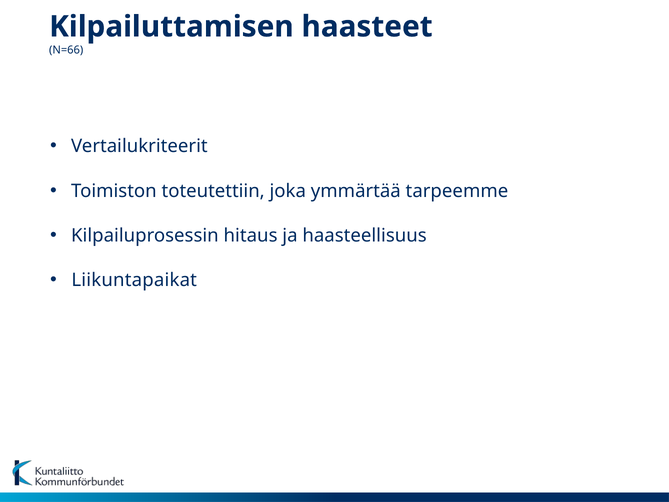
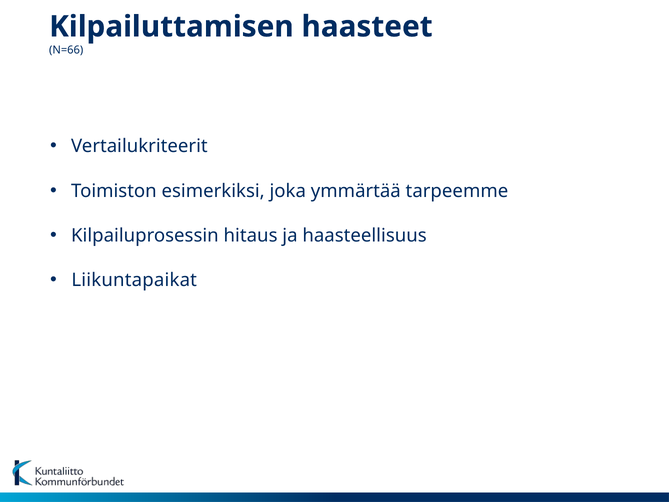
toteutettiin: toteutettiin -> esimerkiksi (213, 191)
